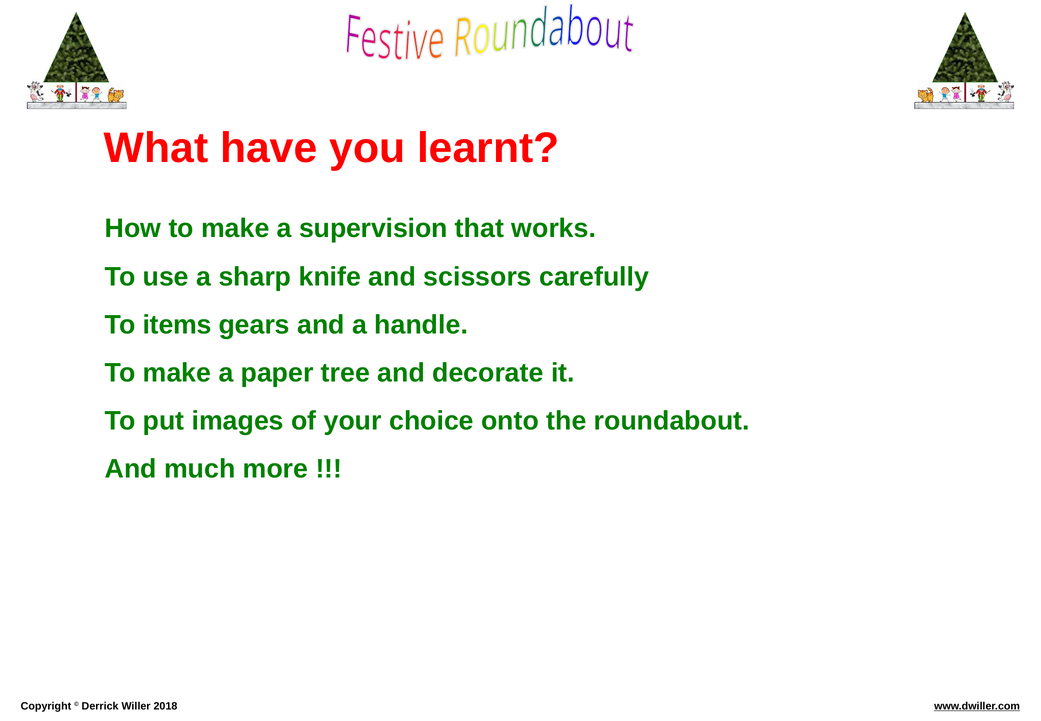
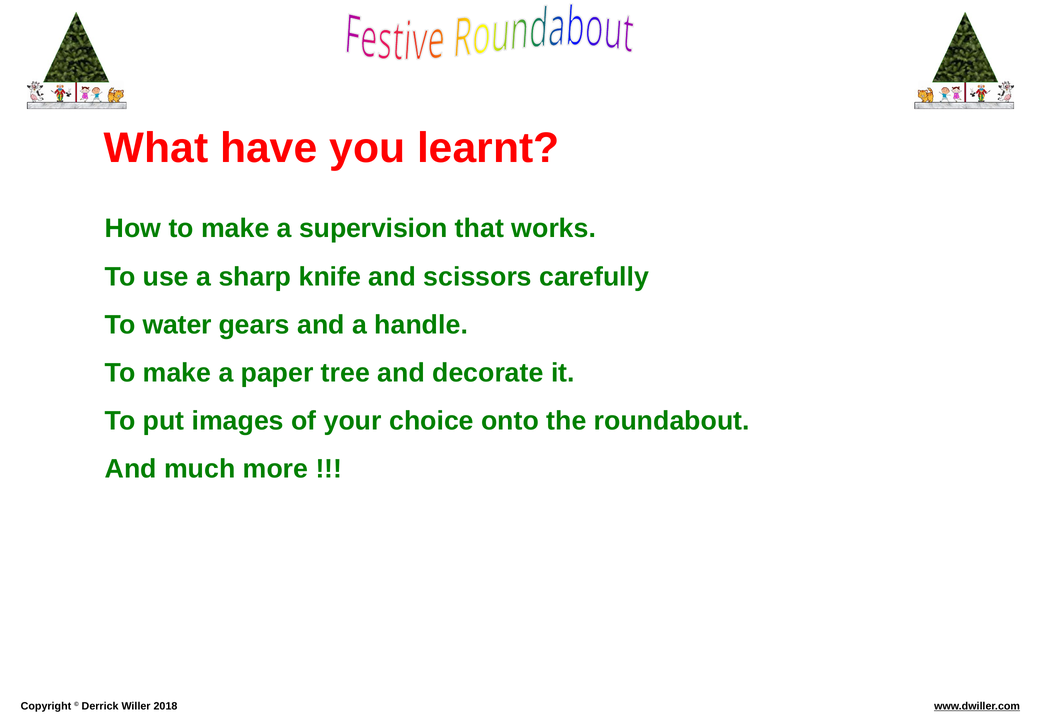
items: items -> water (177, 325)
